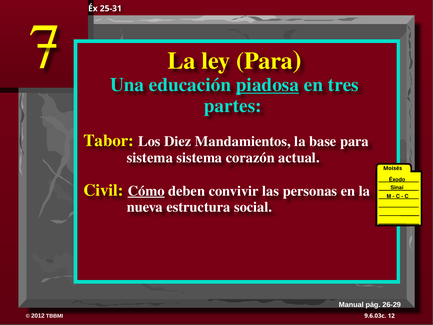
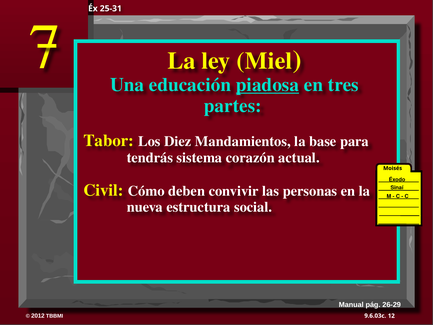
ley Para: Para -> Miel (264, 61)
sistema: sistema -> tendrás (150, 158)
Cómo underline: present -> none (146, 191)
